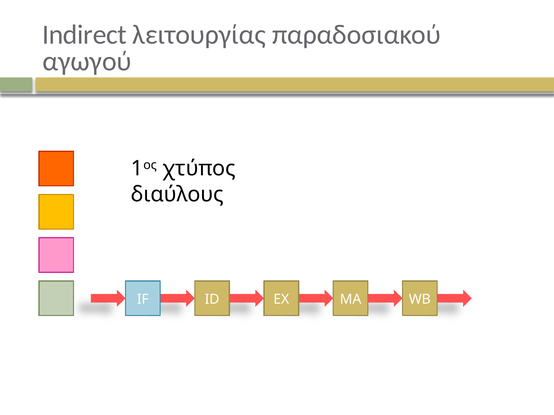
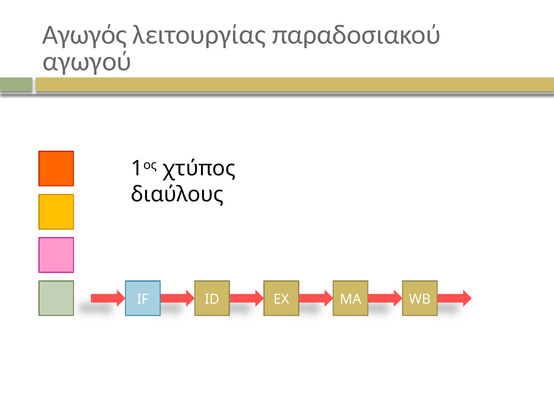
Indirect: Indirect -> Αγωγός (84, 35)
